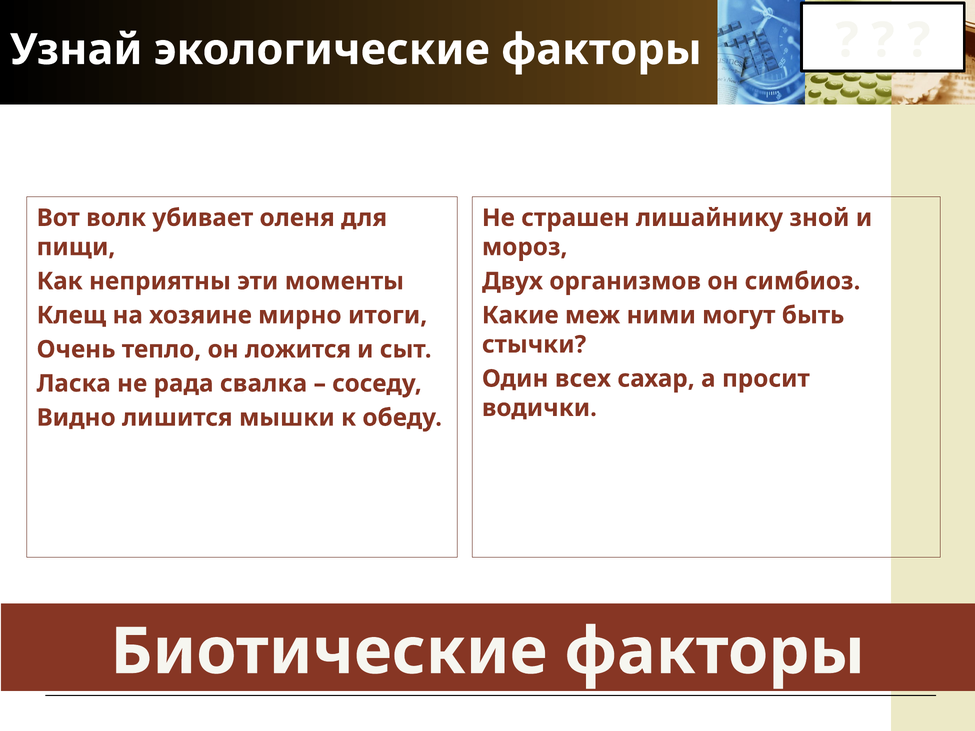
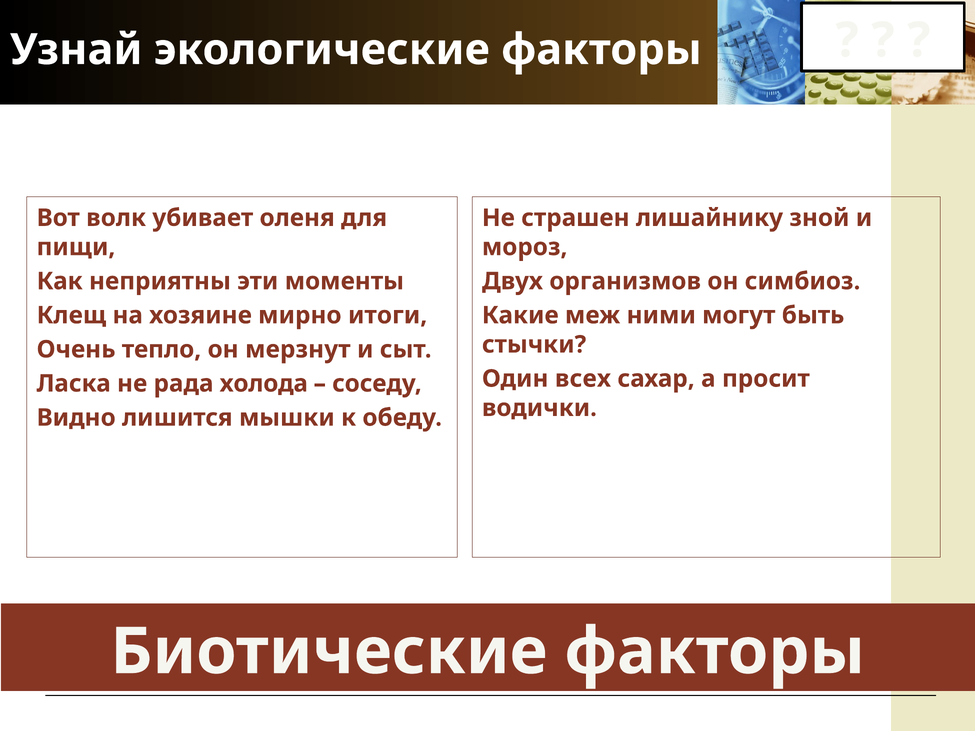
ложится: ложится -> мерзнут (298, 350)
свалка: свалка -> холода (264, 384)
